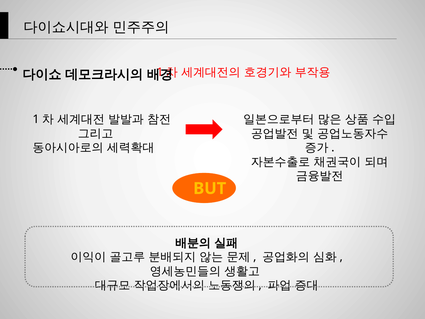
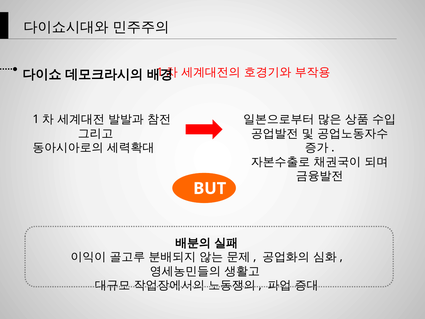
BUT colour: yellow -> white (210, 188)
